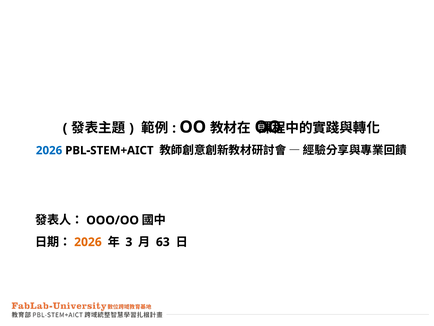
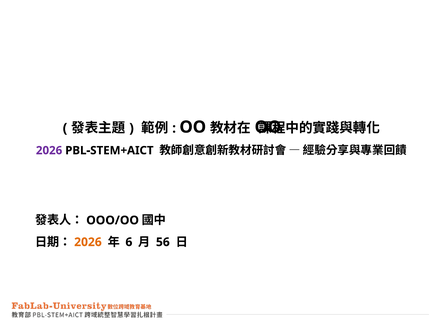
2026 colour: blue -> purple (49, 150)
3: 3 -> 6 (129, 242)
63: 63 -> 56 (163, 242)
